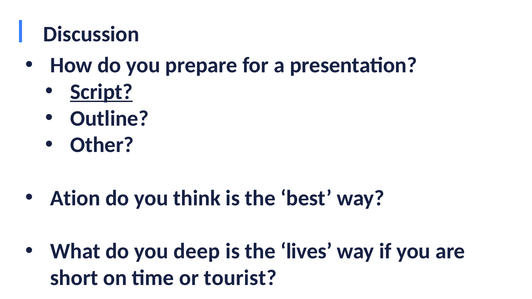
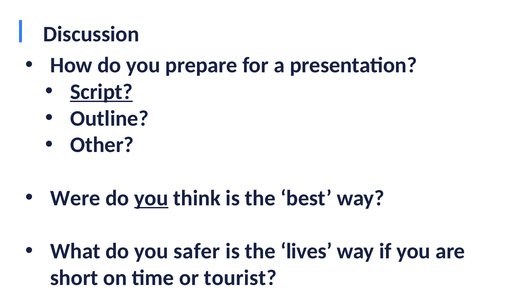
Ation: Ation -> Were (75, 198)
you underline: none -> present (151, 198)
deep: deep -> safer (197, 251)
